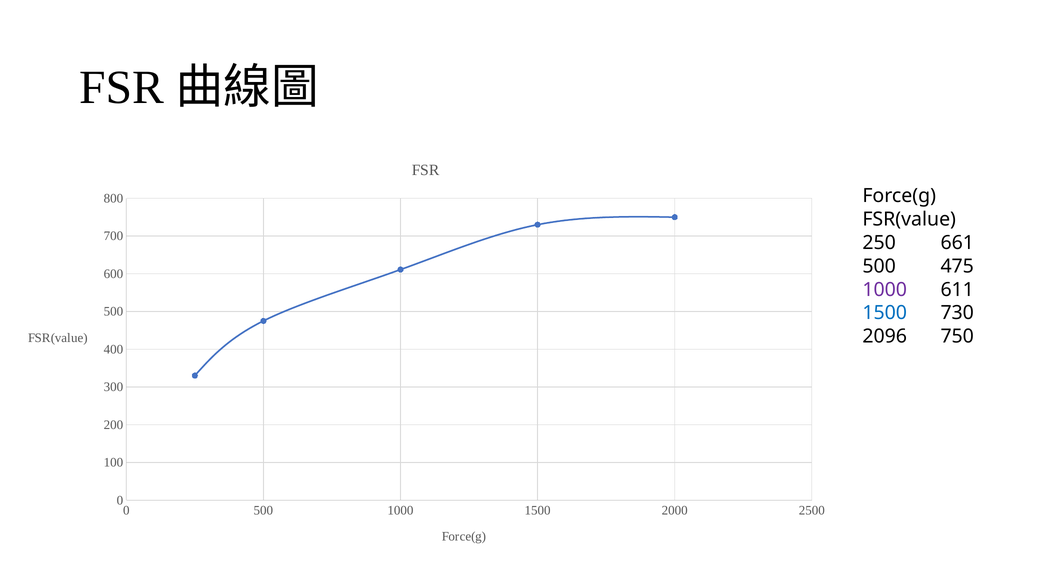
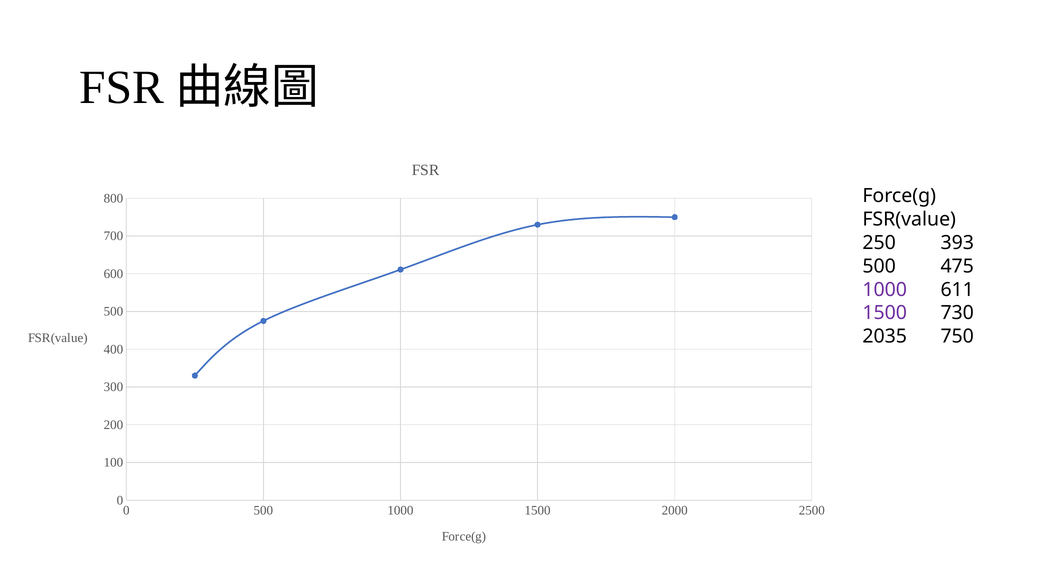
661: 661 -> 393 (957, 243)
1500 colour: blue -> purple (885, 313)
2096: 2096 -> 2035 (885, 337)
